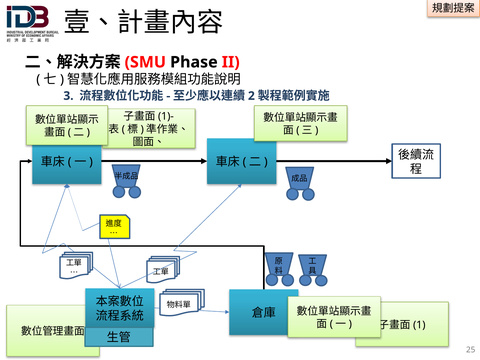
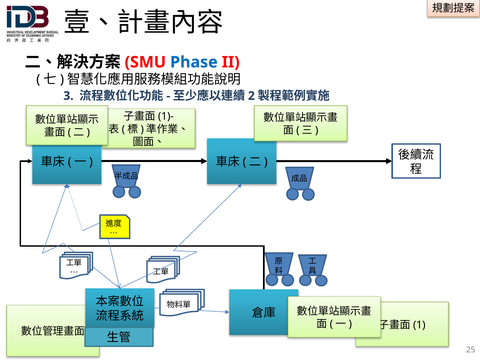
Phase colour: black -> blue (194, 62)
